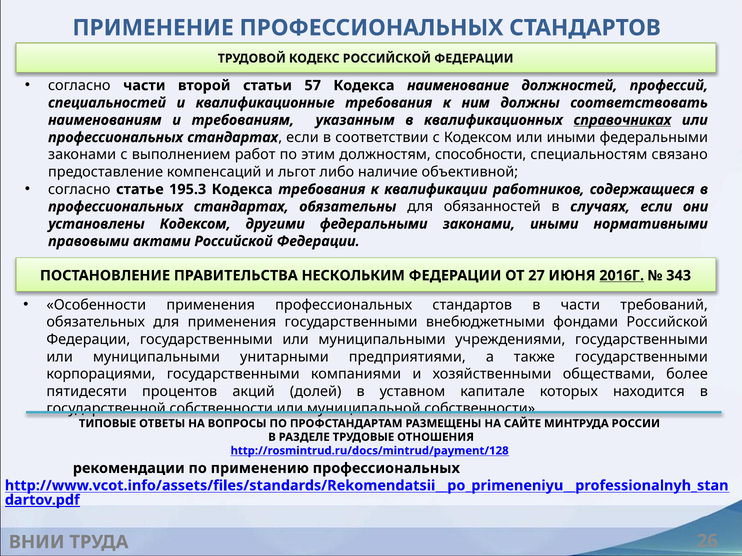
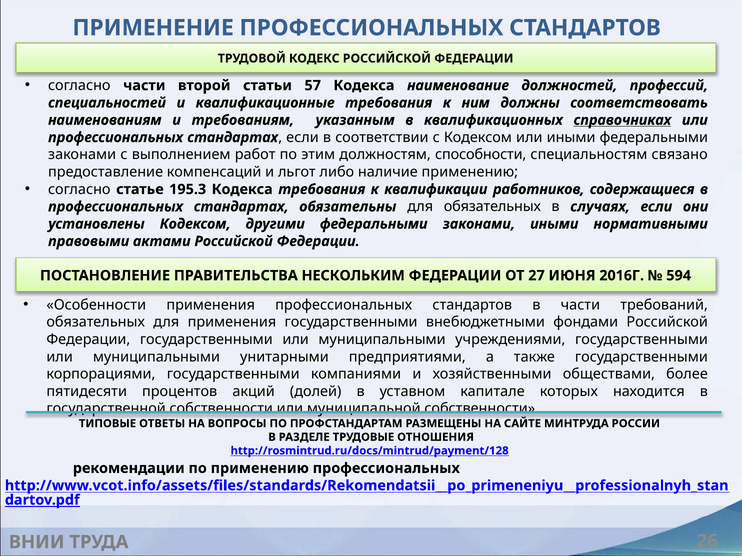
наличие объективной: объективной -> применению (470, 172)
для обязанностей: обязанностей -> обязательных (492, 207)
2016Г underline: present -> none (622, 276)
343: 343 -> 594 (679, 276)
